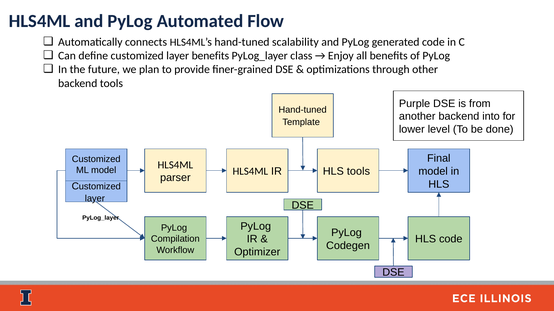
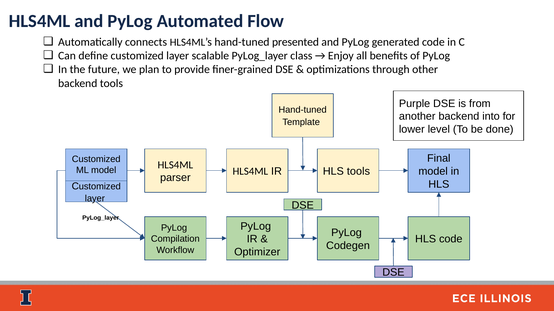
scalability: scalability -> presented (295, 42)
layer benefits: benefits -> scalable (210, 56)
